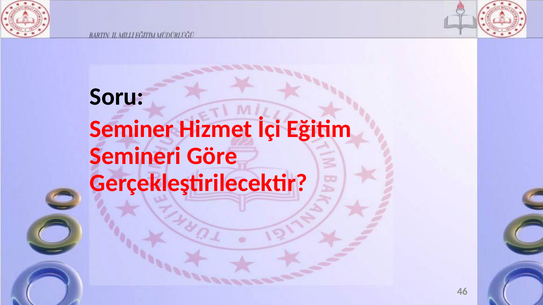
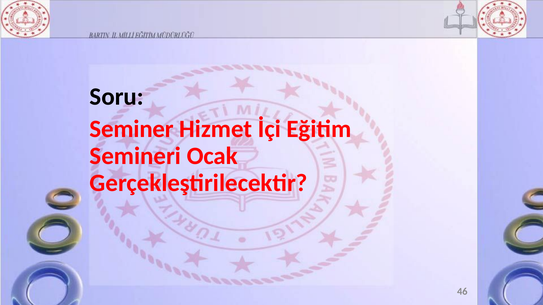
Göre: Göre -> Ocak (212, 156)
